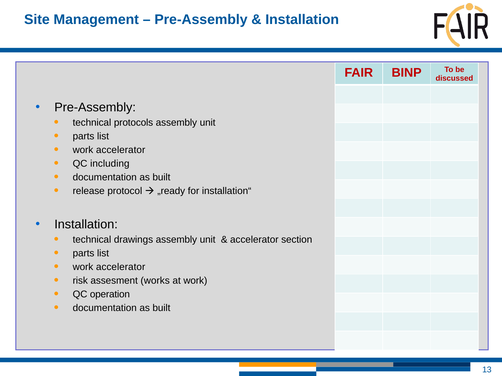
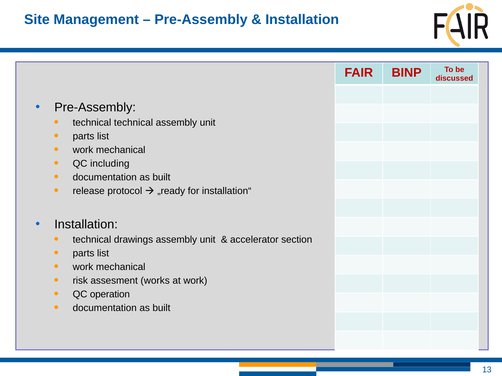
technical protocols: protocols -> technical (133, 123)
accelerator: accelerator -> mechanical (121, 150)
accelerator: accelerator -> mechanical (121, 267)
